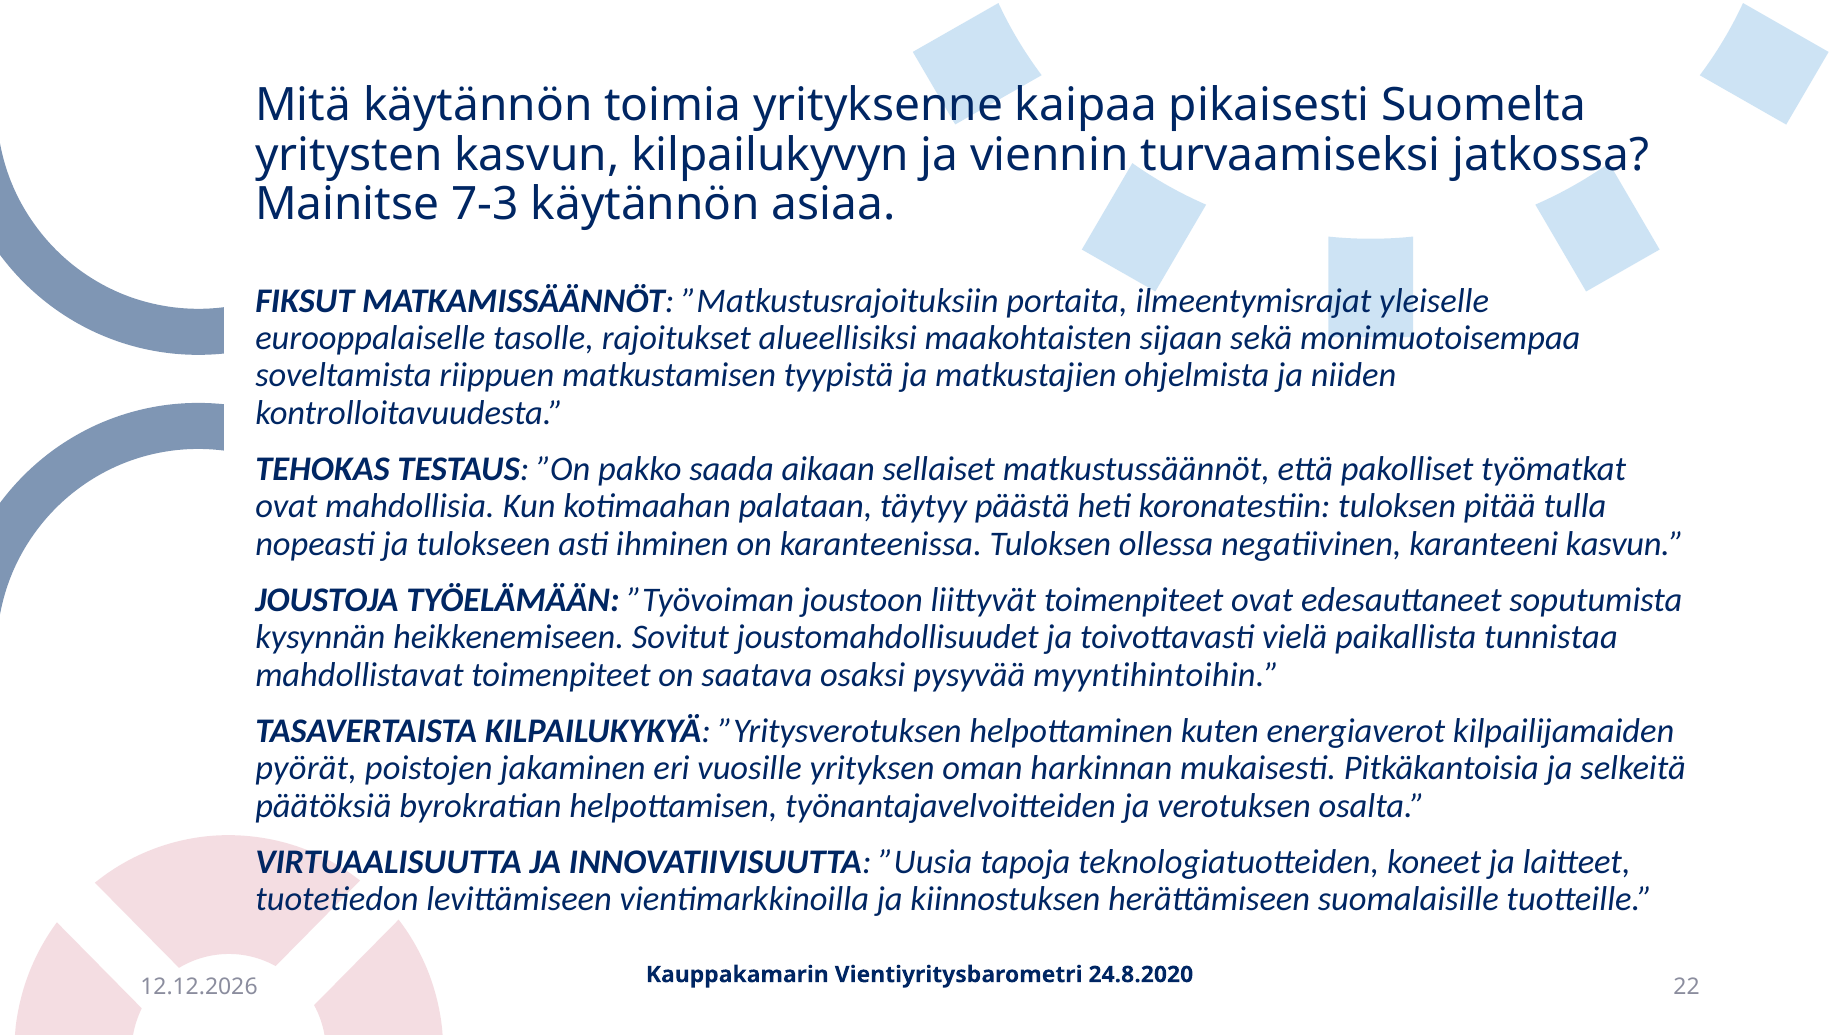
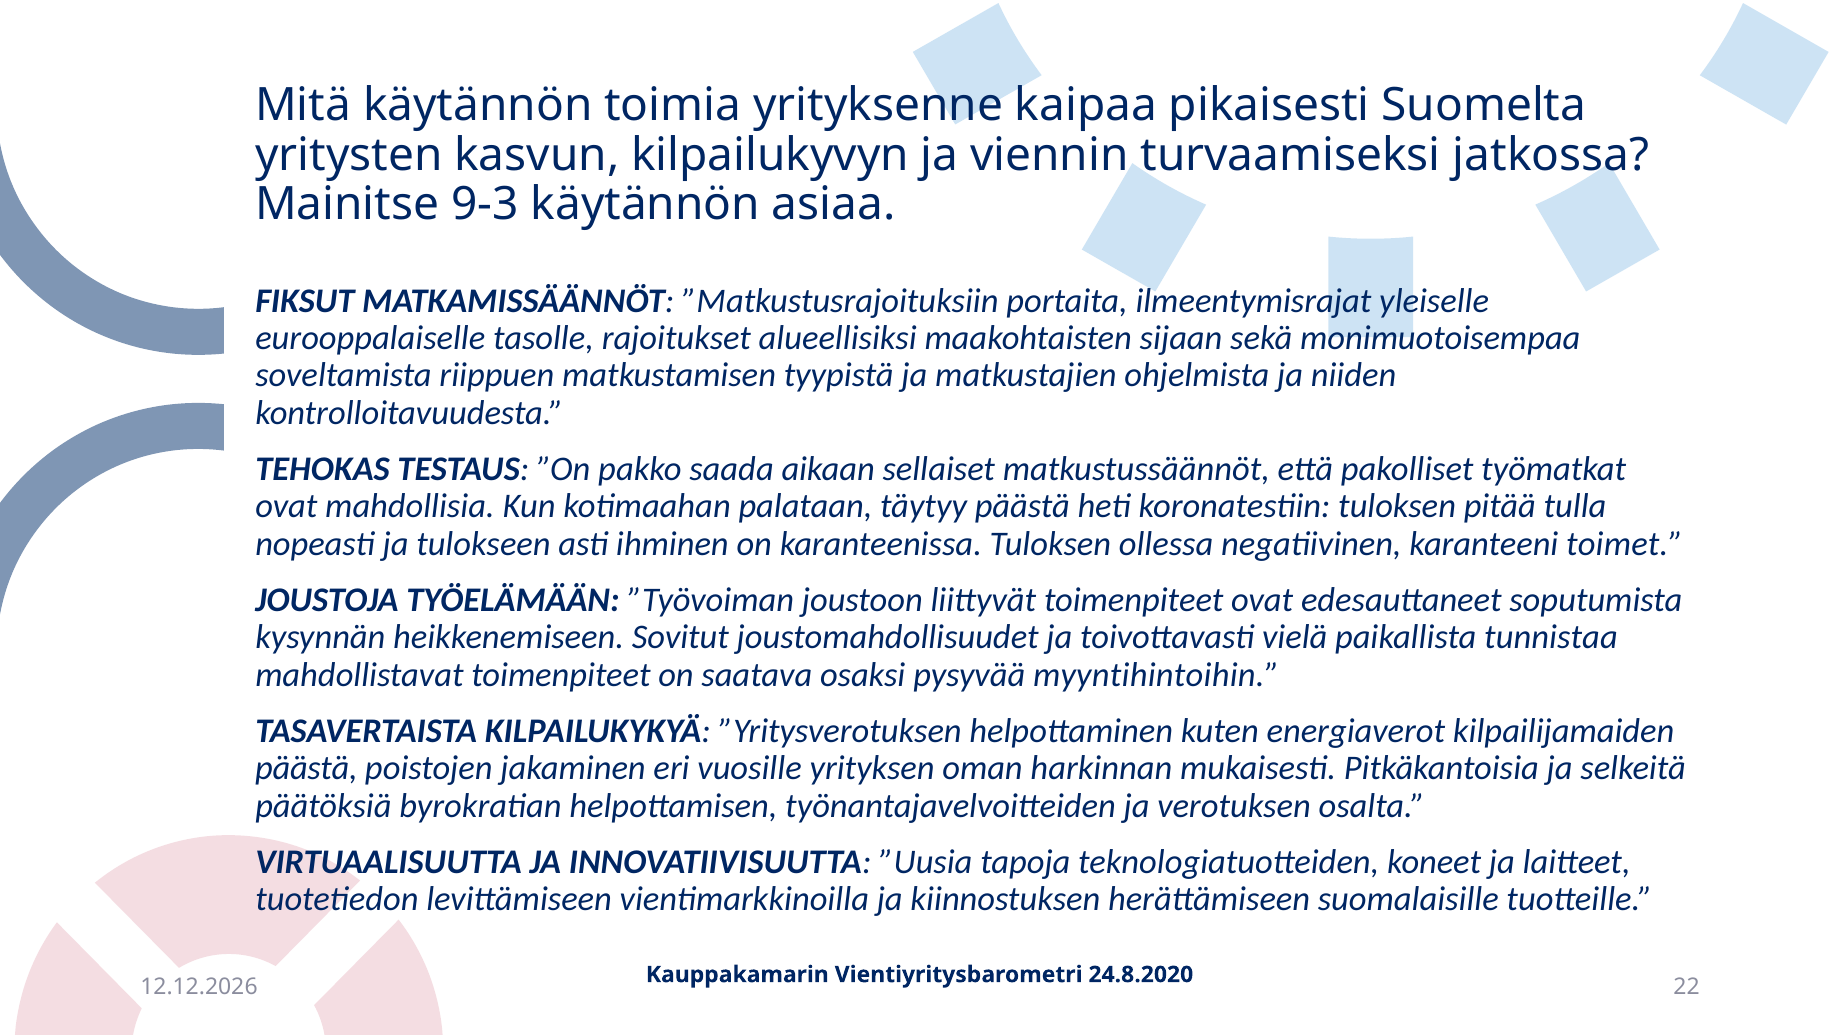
7-3: 7-3 -> 9-3 (485, 204)
karanteeni kasvun: kasvun -> toimet (1625, 544)
pyörät: pyörät -> päästä (306, 768)
